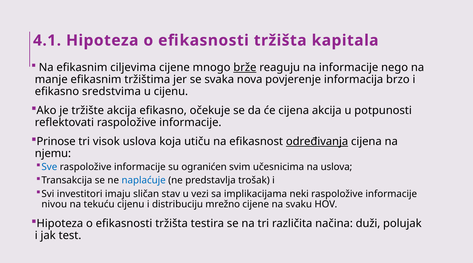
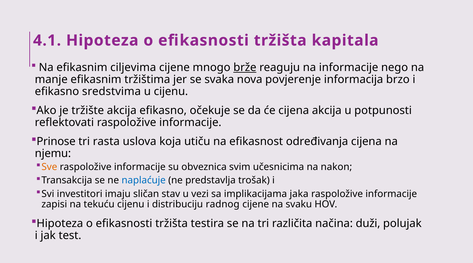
visok: visok -> rasta (106, 141)
određivanja underline: present -> none (317, 141)
Sve colour: blue -> orange (49, 167)
ogranićen: ogranićen -> obveznica (204, 167)
na uslova: uslova -> nakon (336, 167)
neki: neki -> jaka (299, 194)
nivou: nivou -> zapisi (54, 204)
mrežno: mrežno -> radnog (223, 204)
